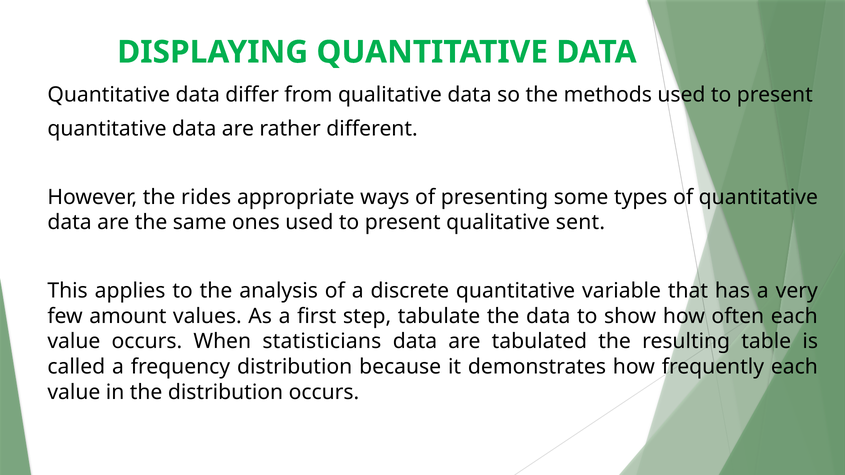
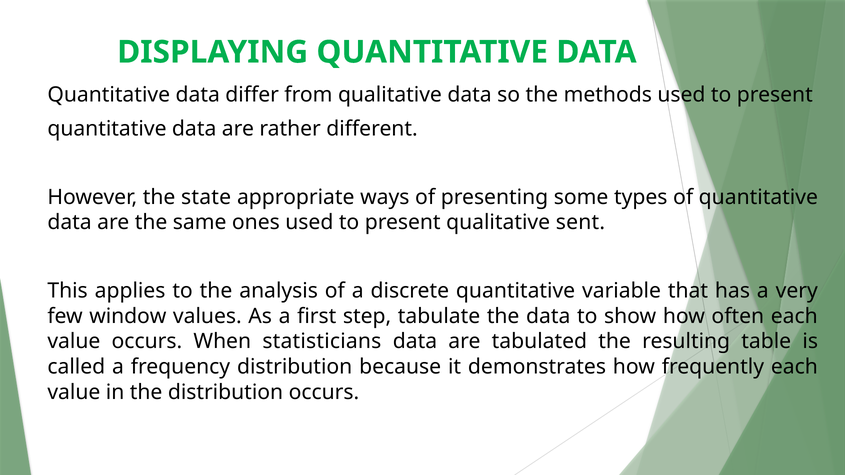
rides: rides -> state (206, 197)
amount: amount -> window (128, 316)
